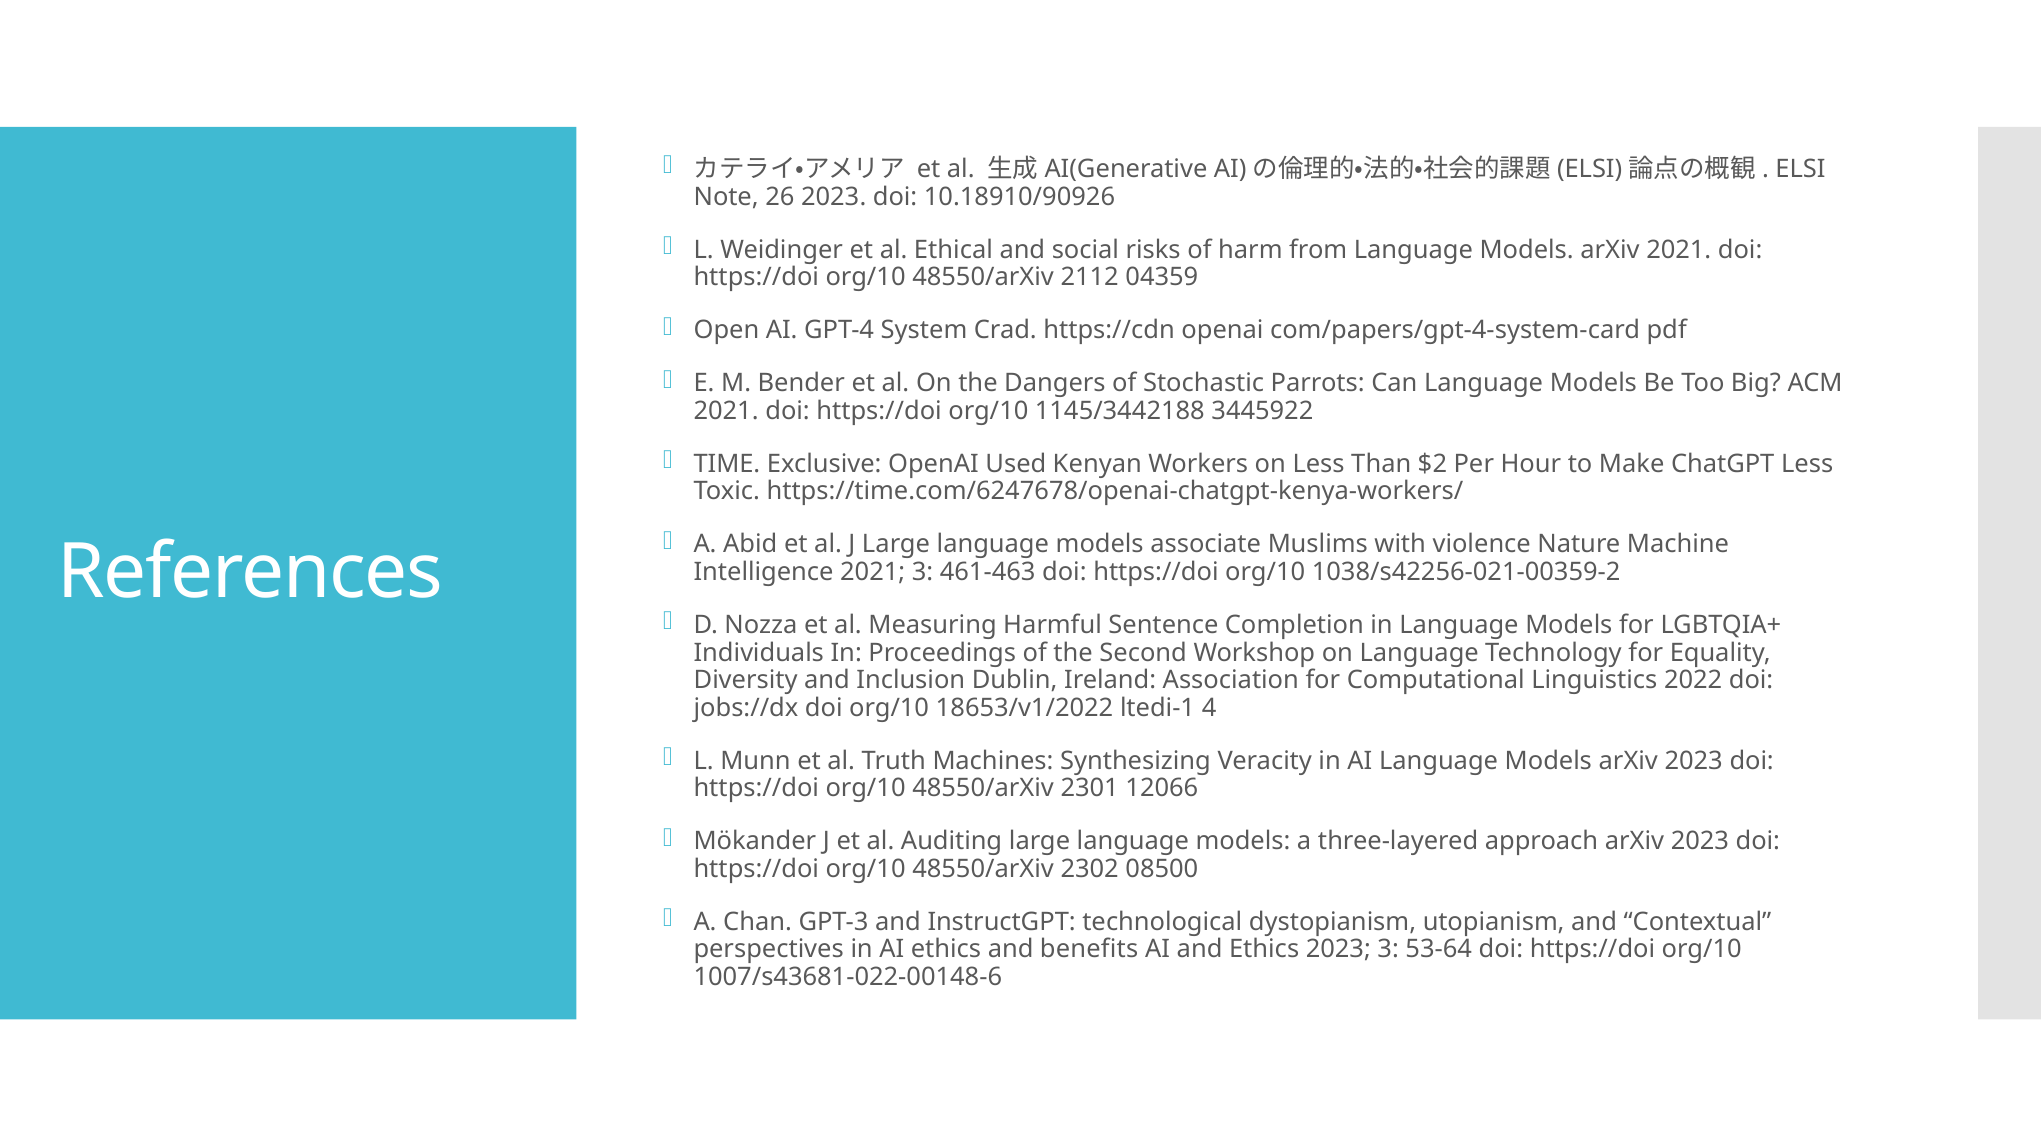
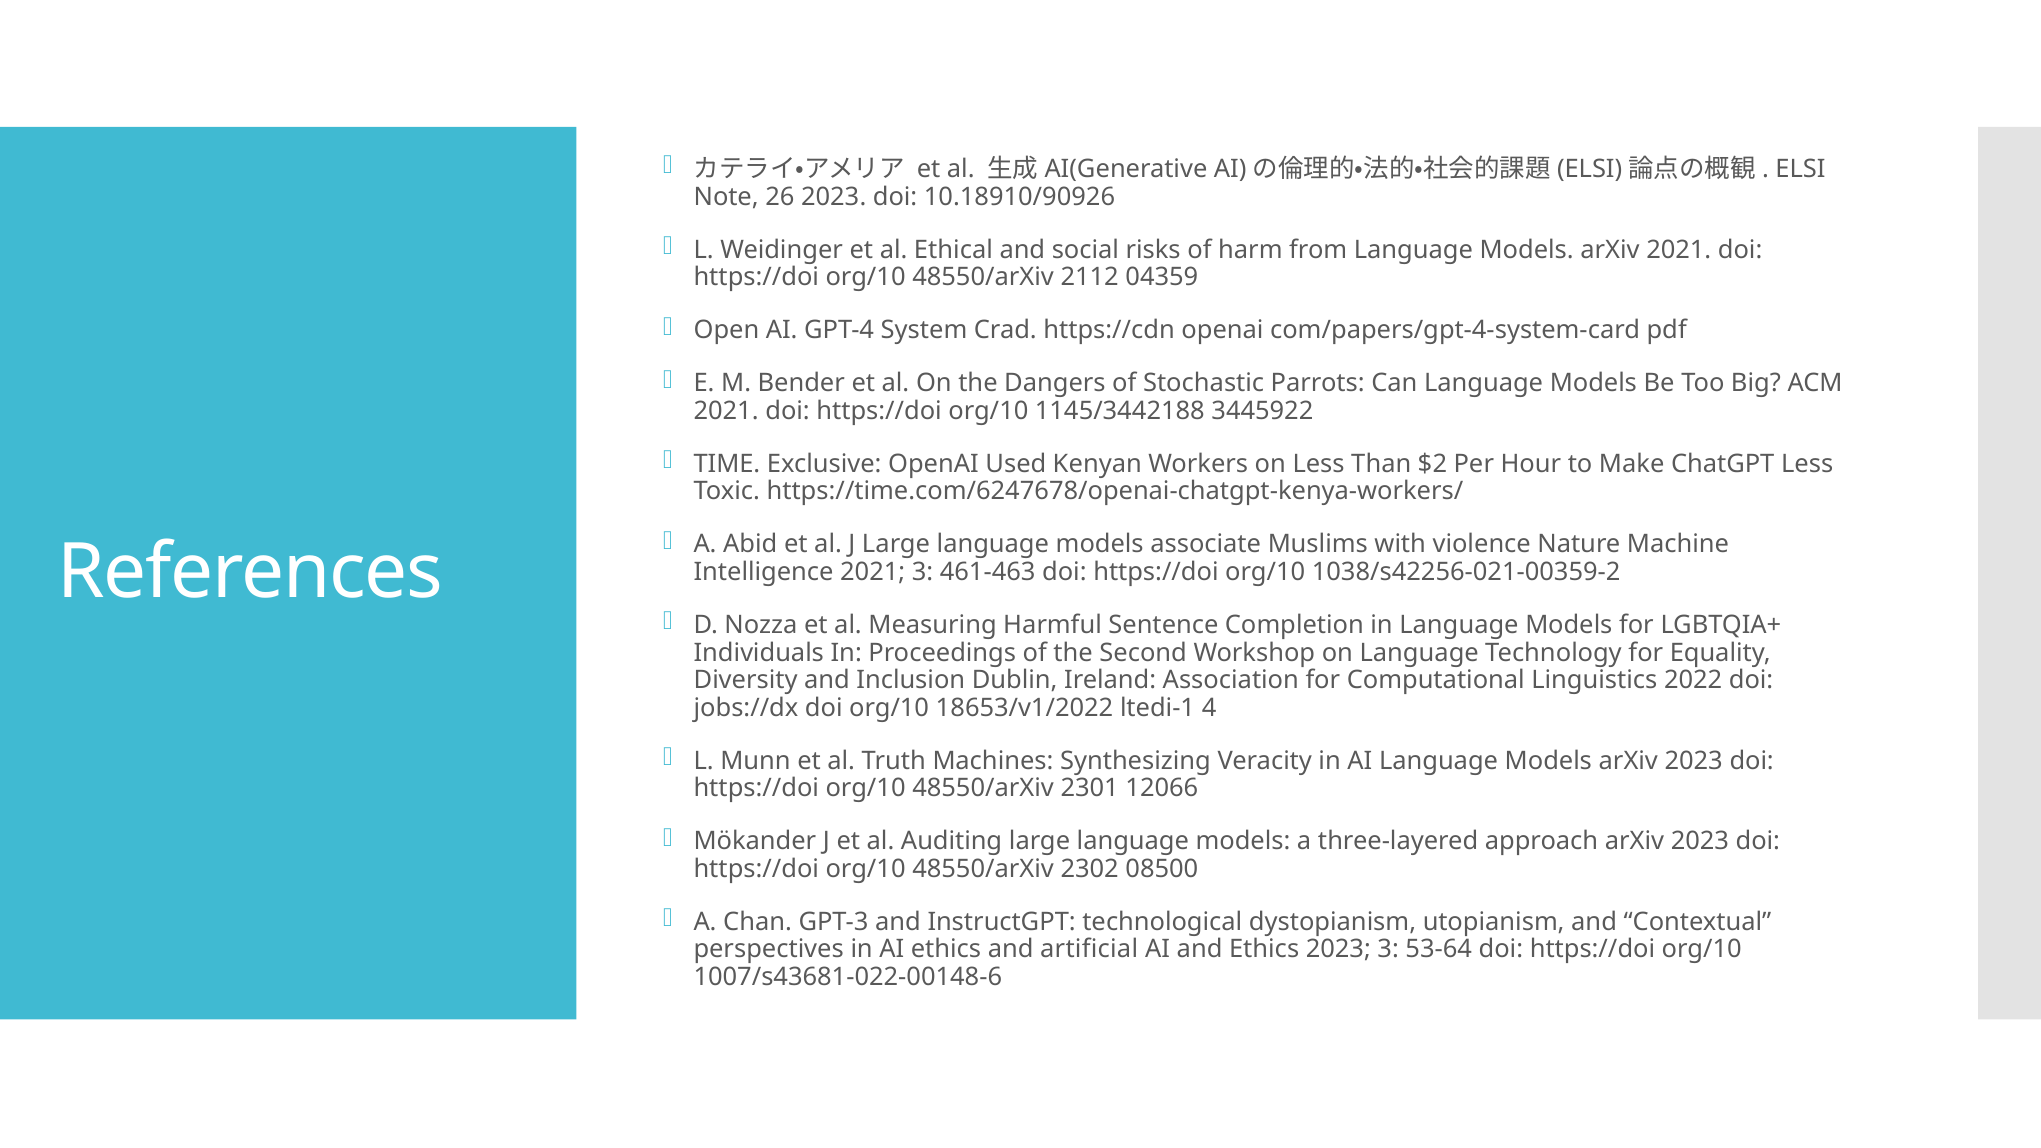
benefits: benefits -> artificial (1089, 949)
